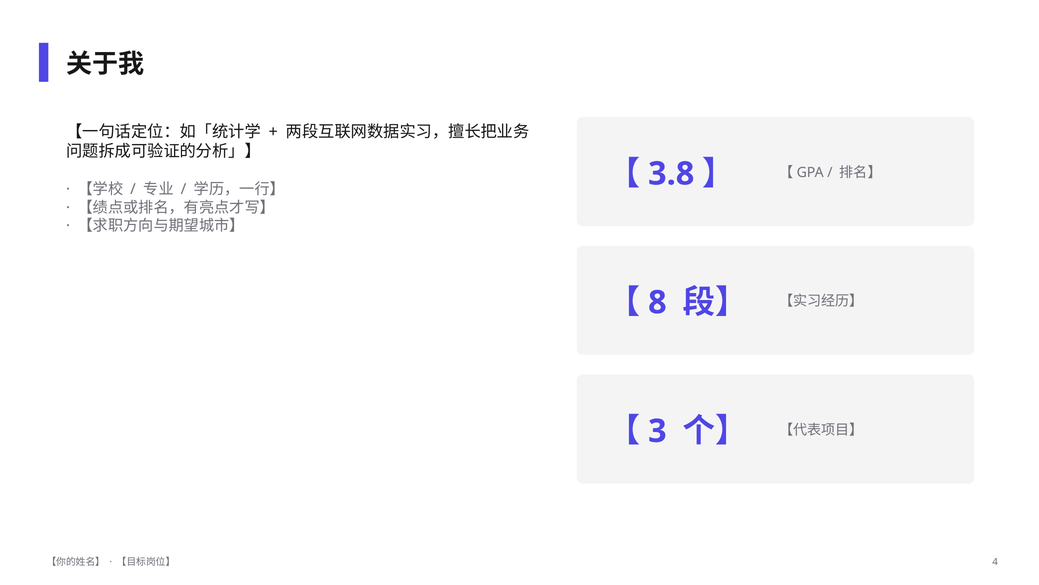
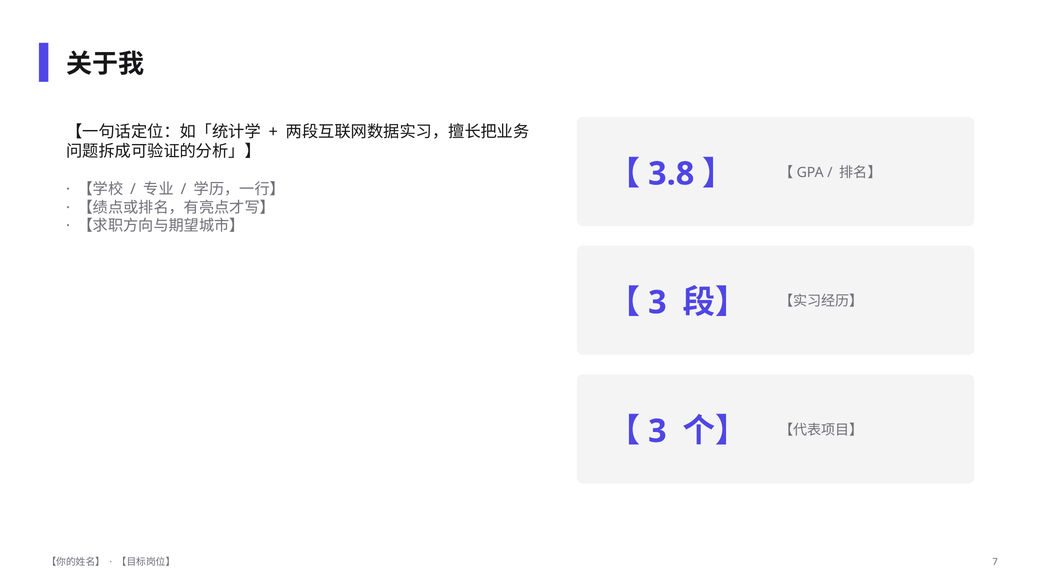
8: 8 -> 3 (657, 302)
4: 4 -> 7 (995, 562)
